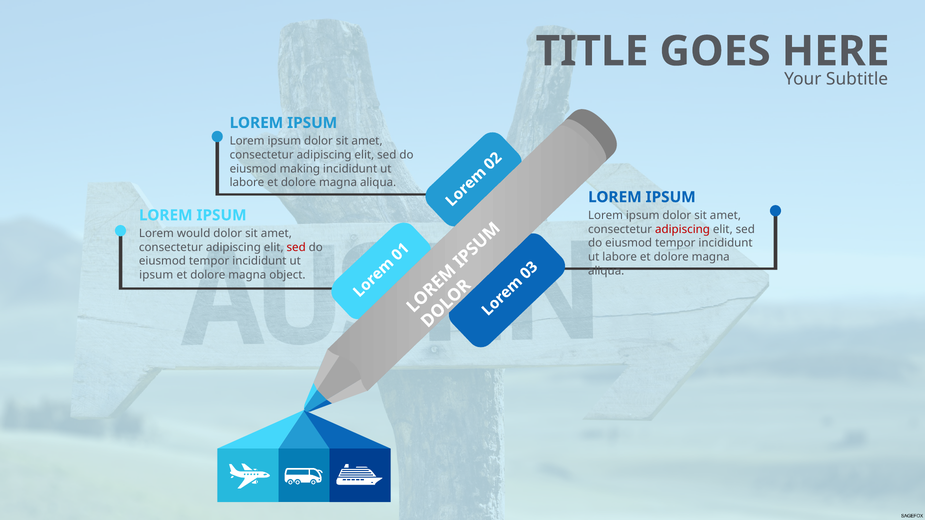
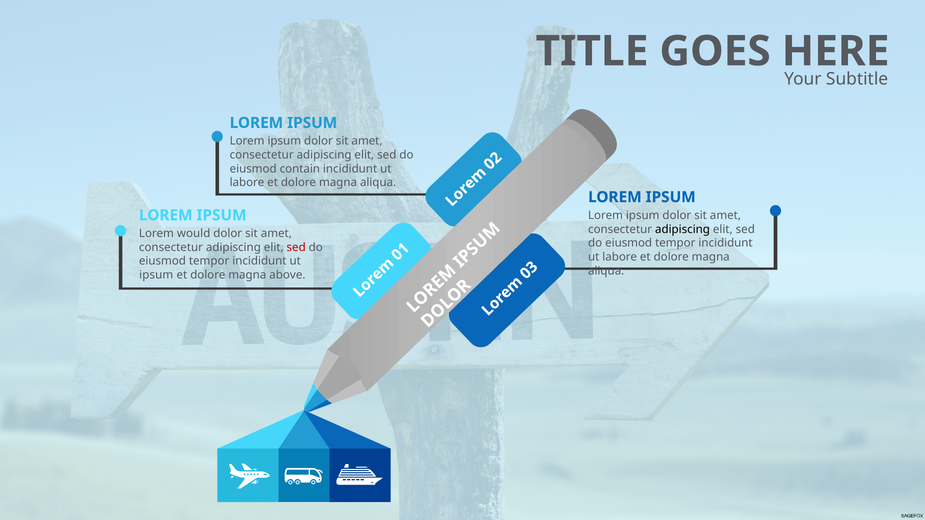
making: making -> contain (300, 169)
adipiscing colour: red -> black (683, 229)
object: object -> above (287, 275)
